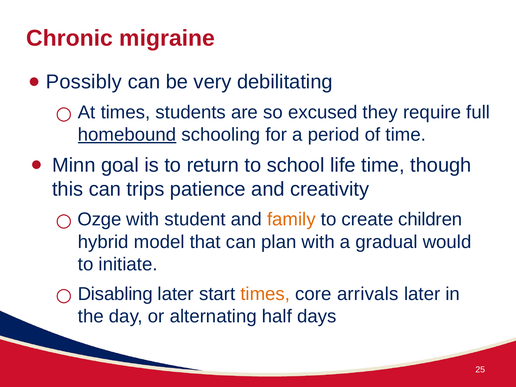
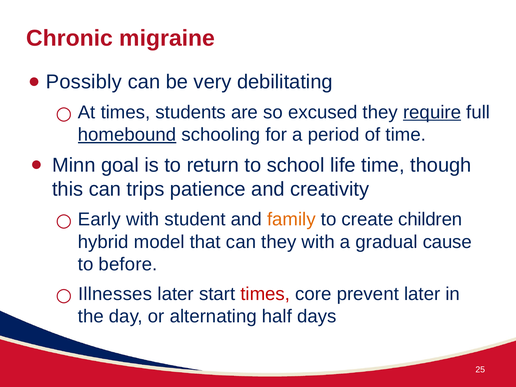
require underline: none -> present (432, 112)
Ozge: Ozge -> Early (99, 219)
can plan: plan -> they (279, 242)
would: would -> cause (447, 242)
initiate: initiate -> before (128, 264)
Disabling: Disabling -> Illnesses (115, 294)
times colour: orange -> red (265, 294)
arrivals: arrivals -> prevent (368, 294)
